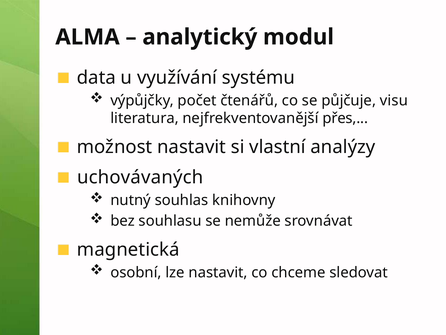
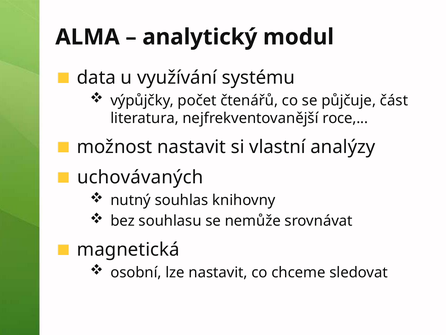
visu: visu -> část (394, 100)
přes: přes -> roce (345, 118)
